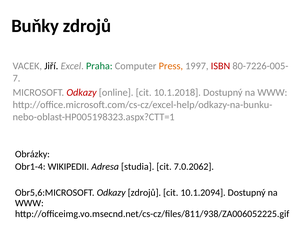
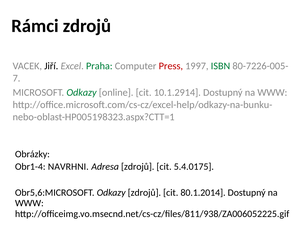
Buňky: Buňky -> Rámci (35, 26)
Press colour: orange -> red (171, 66)
ISBN colour: red -> green (220, 66)
Odkazy colour: red -> green (82, 92)
10.1.2018: 10.1.2018 -> 10.1.2914 (177, 92)
WIKIPEDII: WIKIPEDII -> NAVRHNI (68, 166)
Adresa studia: studia -> zdrojů (138, 166)
7.0.2062: 7.0.2062 -> 5.4.0175 (194, 166)
10.1.2094: 10.1.2094 -> 80.1.2014 (203, 192)
